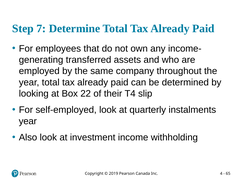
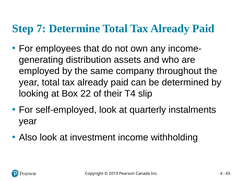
transferred: transferred -> distribution (89, 60)
